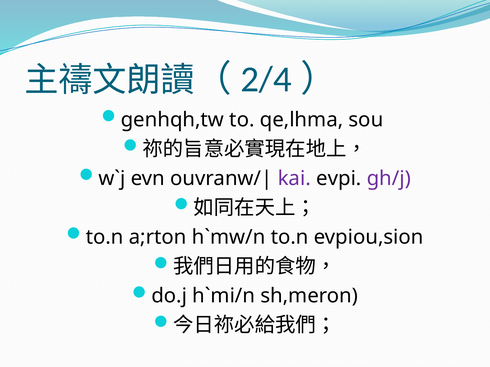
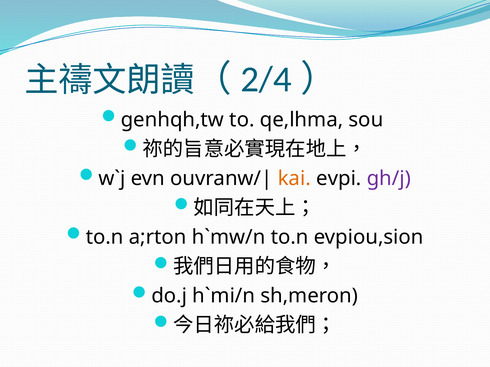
kai colour: purple -> orange (294, 179)
